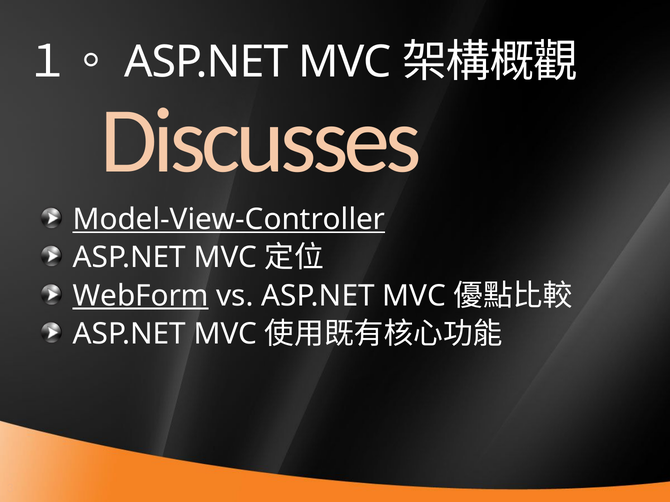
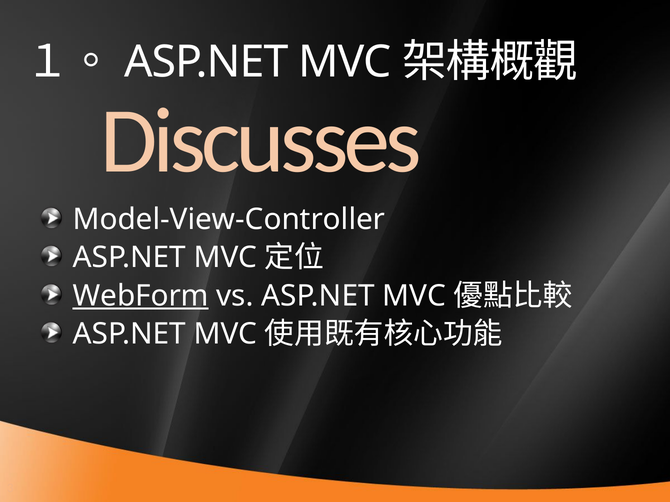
Model-View-Controller underline: present -> none (229, 220)
